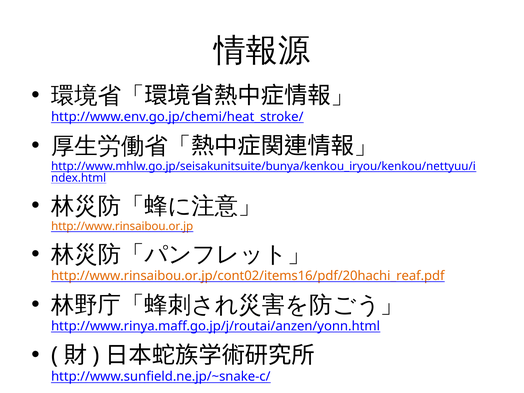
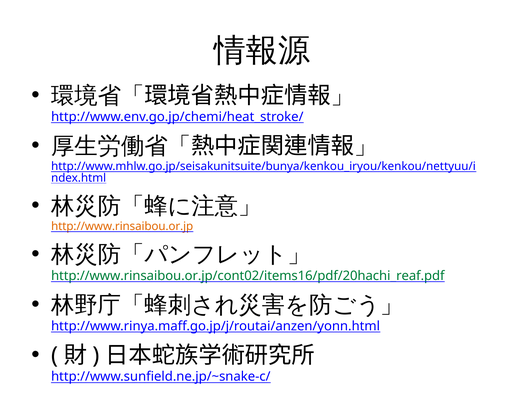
http://www.rinsaibou.or.jp/cont02/items16/pdf/20hachi_reaf.pdf colour: orange -> green (248, 276)
